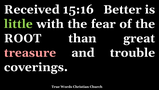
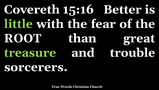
Received: Received -> Covereth (32, 10)
treasure colour: pink -> light green (30, 52)
coverings: coverings -> sorcerers (36, 67)
